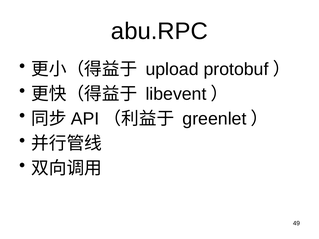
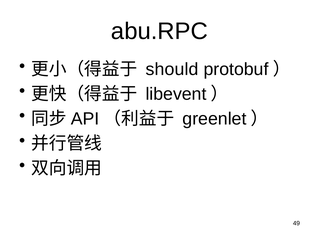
upload: upload -> should (172, 69)
